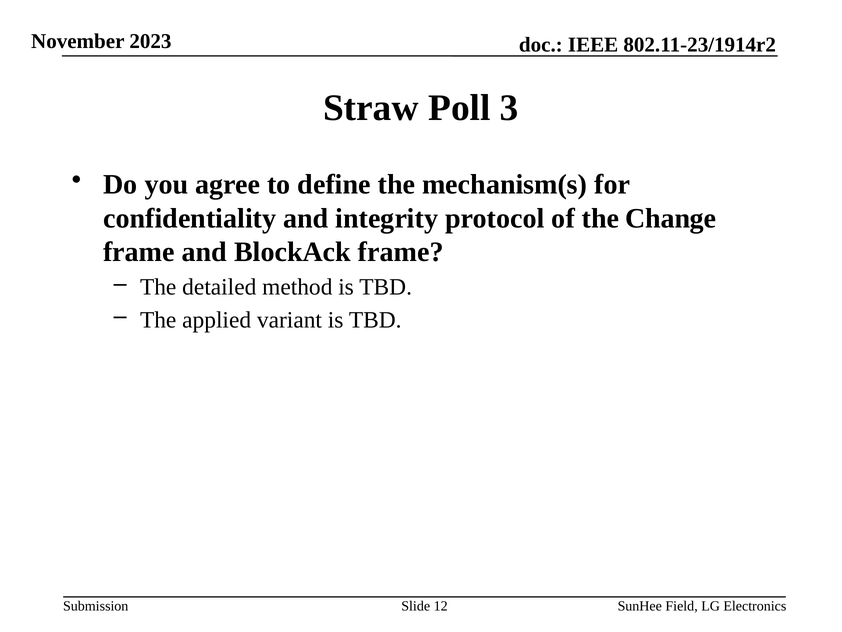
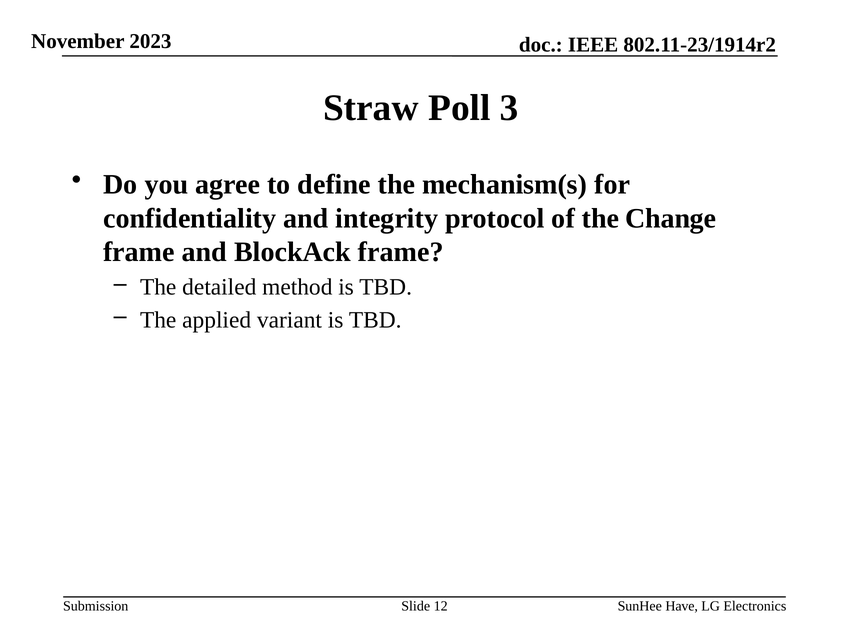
Field: Field -> Have (682, 606)
